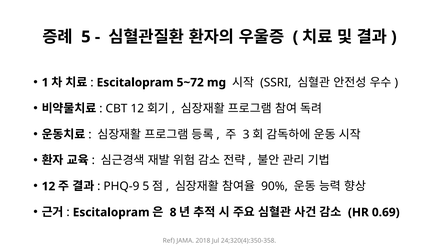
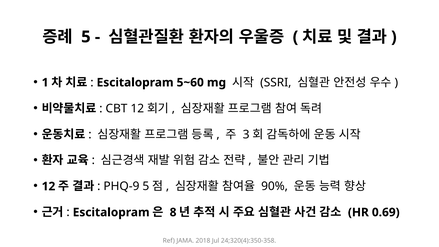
5~72: 5~72 -> 5~60 (190, 82)
